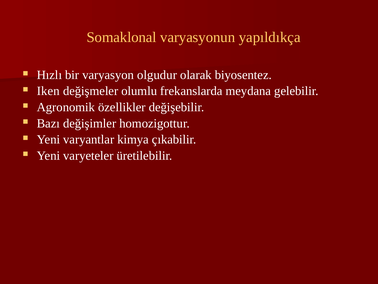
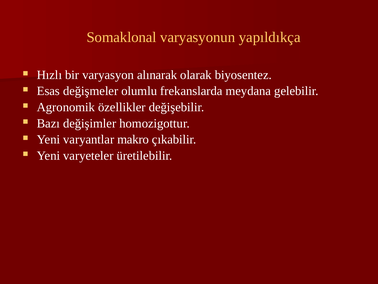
olgudur: olgudur -> alınarak (157, 75)
Iken: Iken -> Esas (48, 91)
kimya: kimya -> makro (133, 139)
